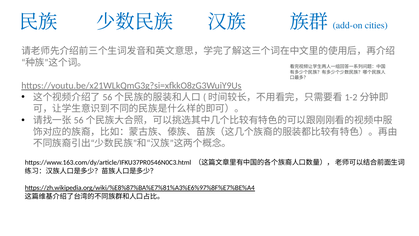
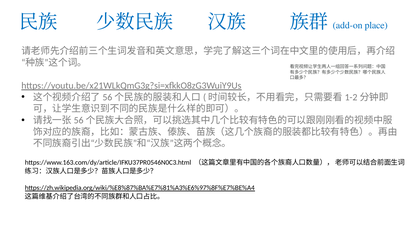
cities: cities -> place (376, 25)
